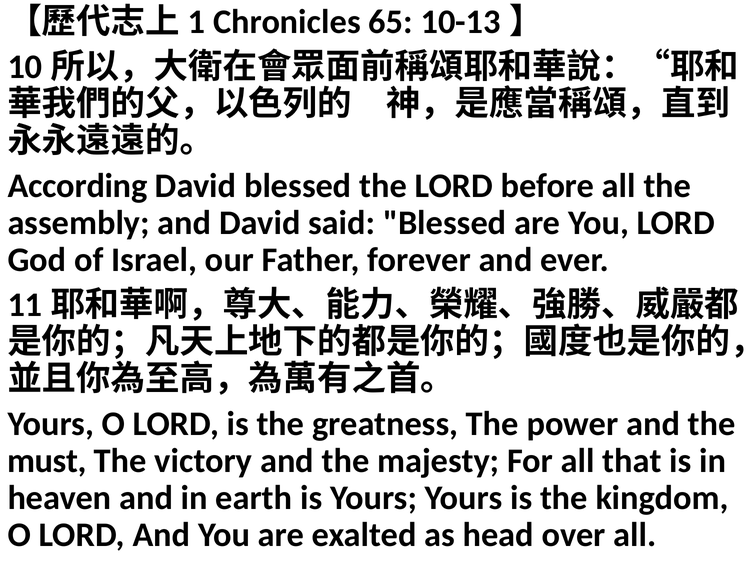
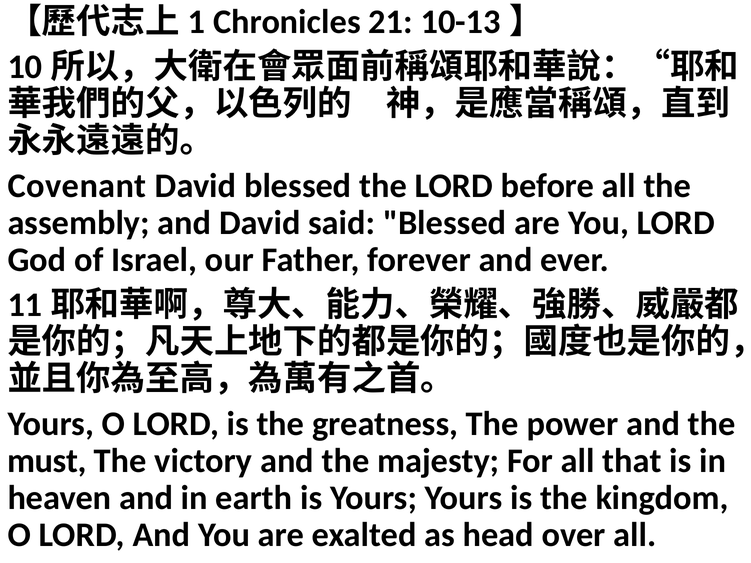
65: 65 -> 21 (391, 22)
According: According -> Covenant (77, 186)
